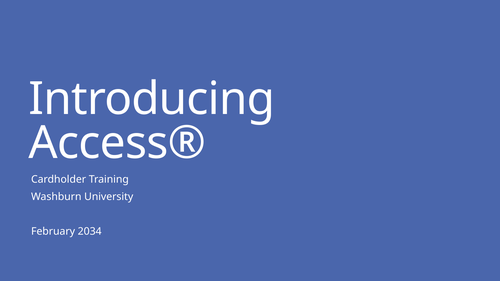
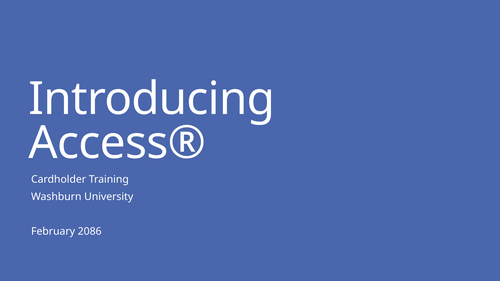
2034: 2034 -> 2086 (90, 232)
